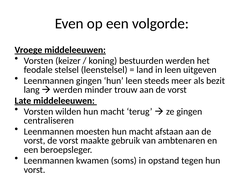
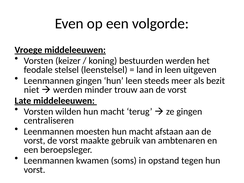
lang: lang -> niet (32, 90)
